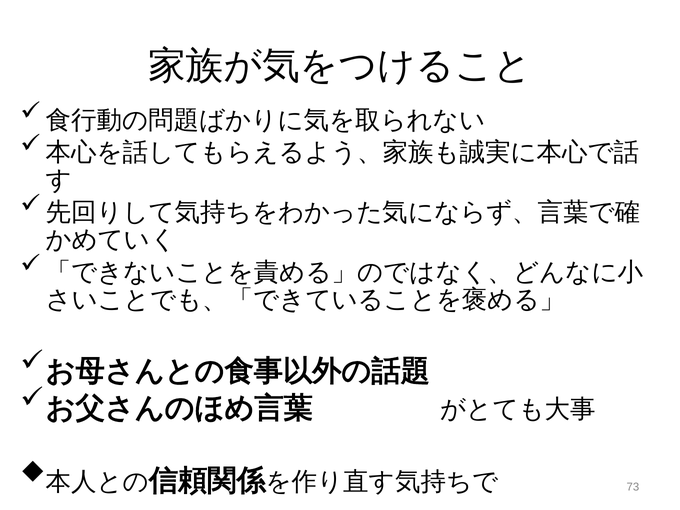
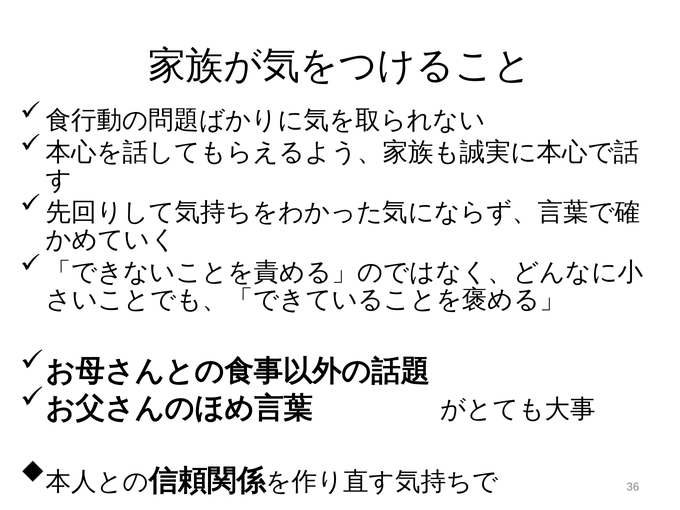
73: 73 -> 36 (633, 487)
